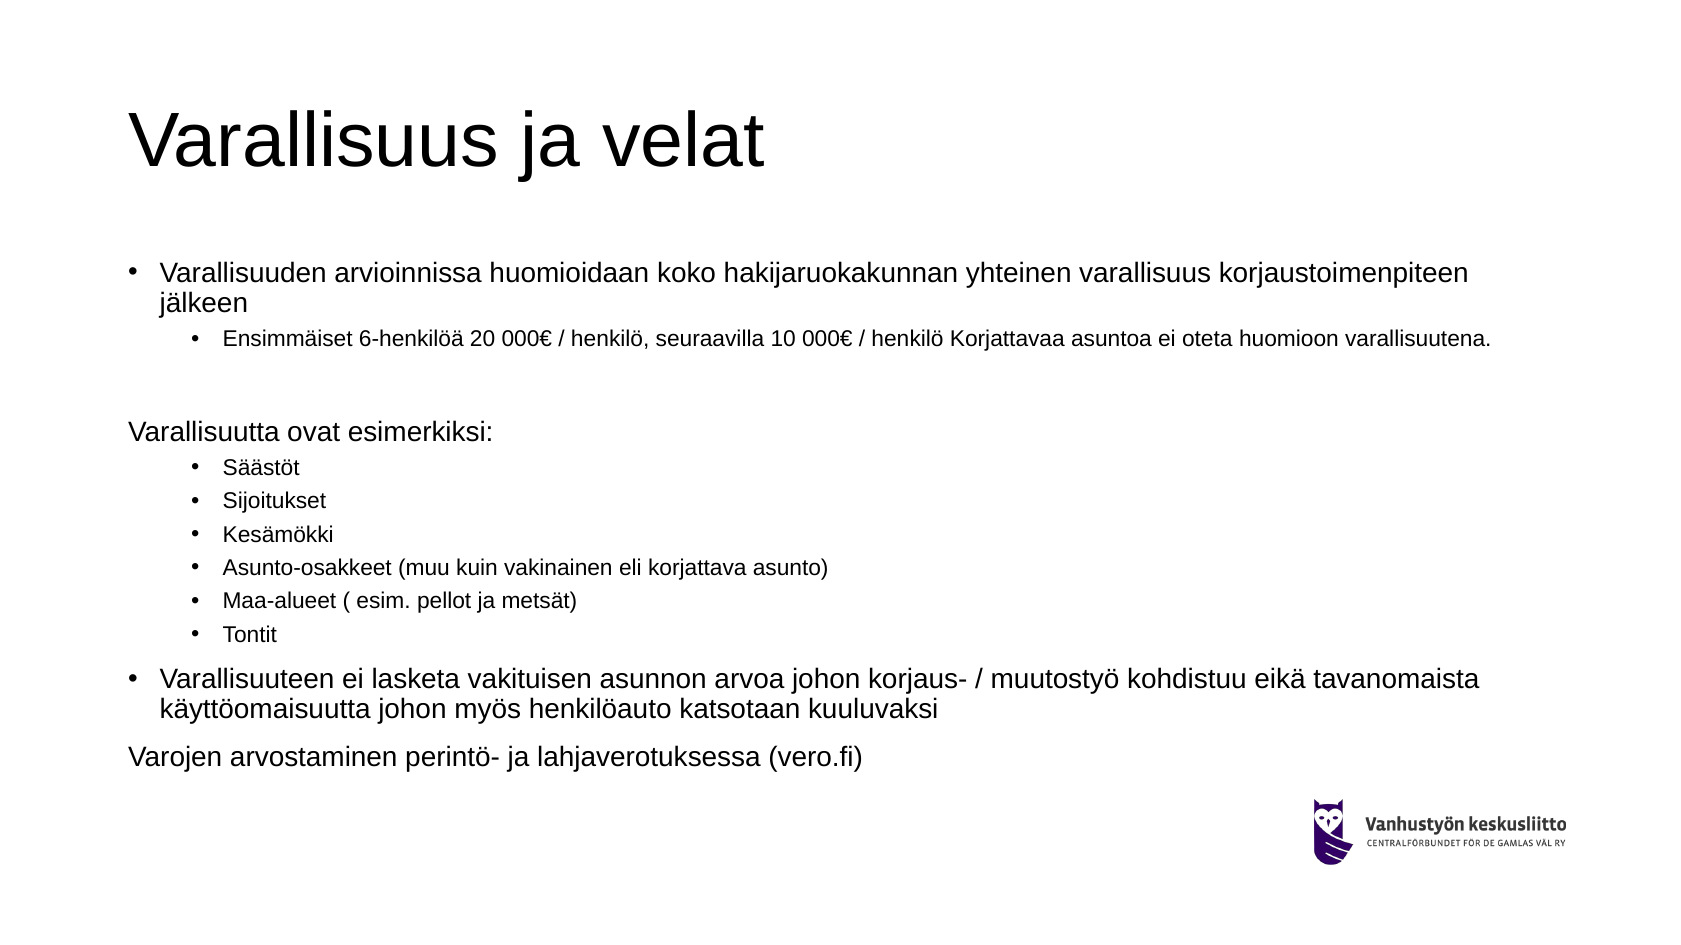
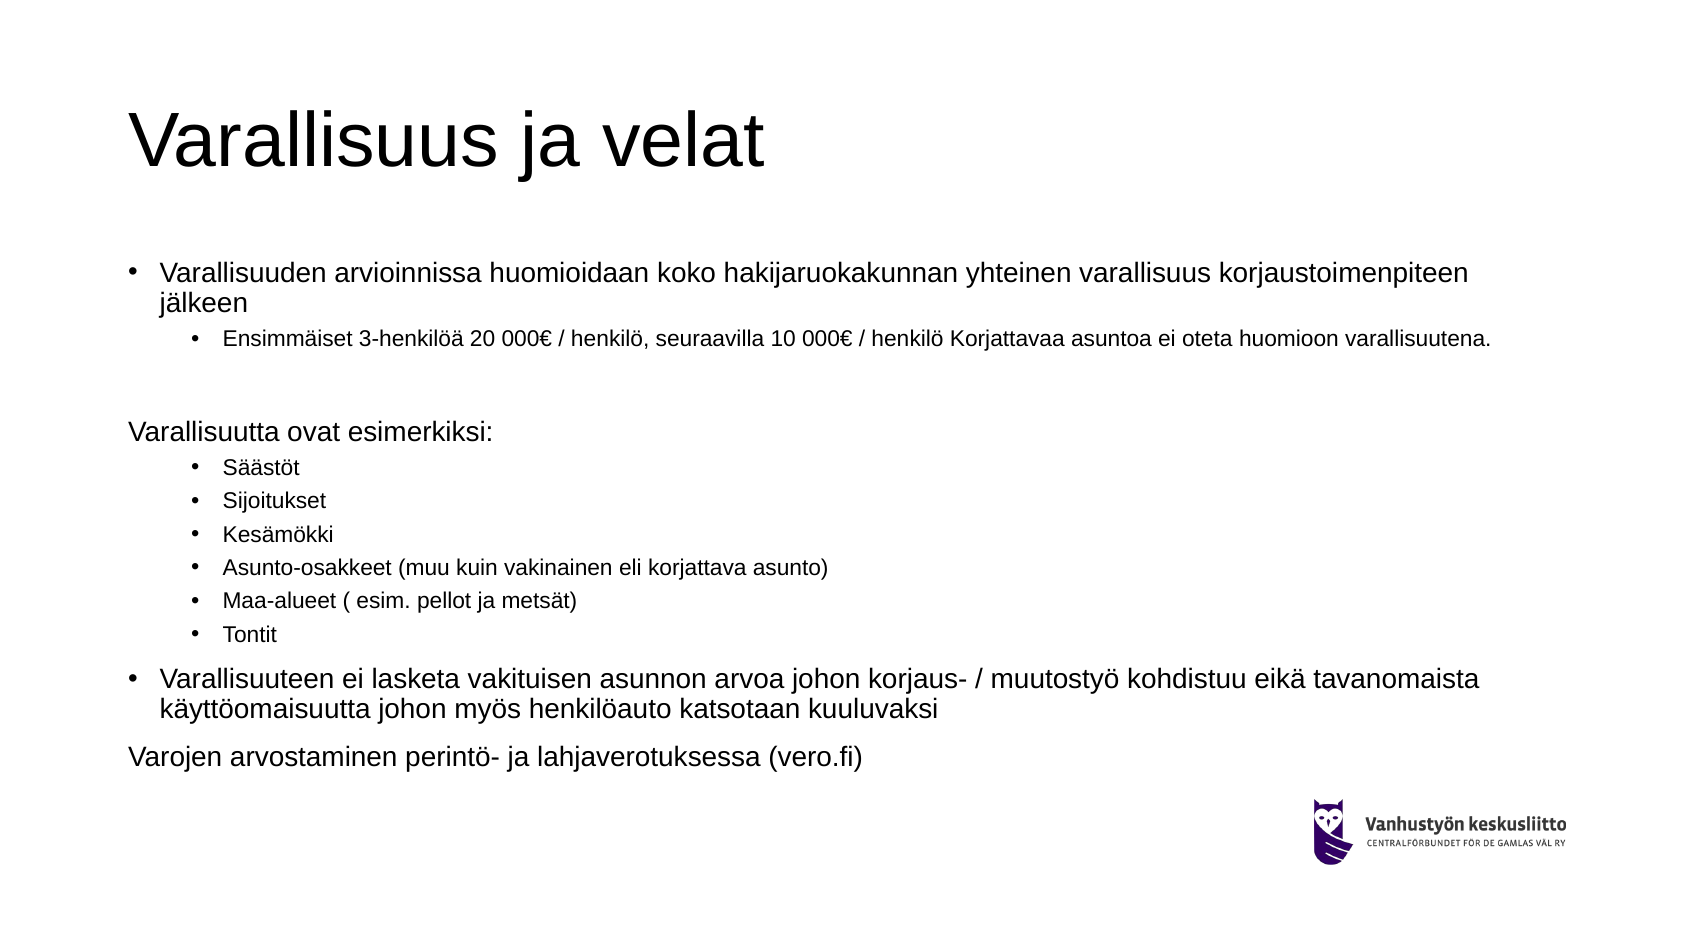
6-henkilöä: 6-henkilöä -> 3-henkilöä (411, 339)
